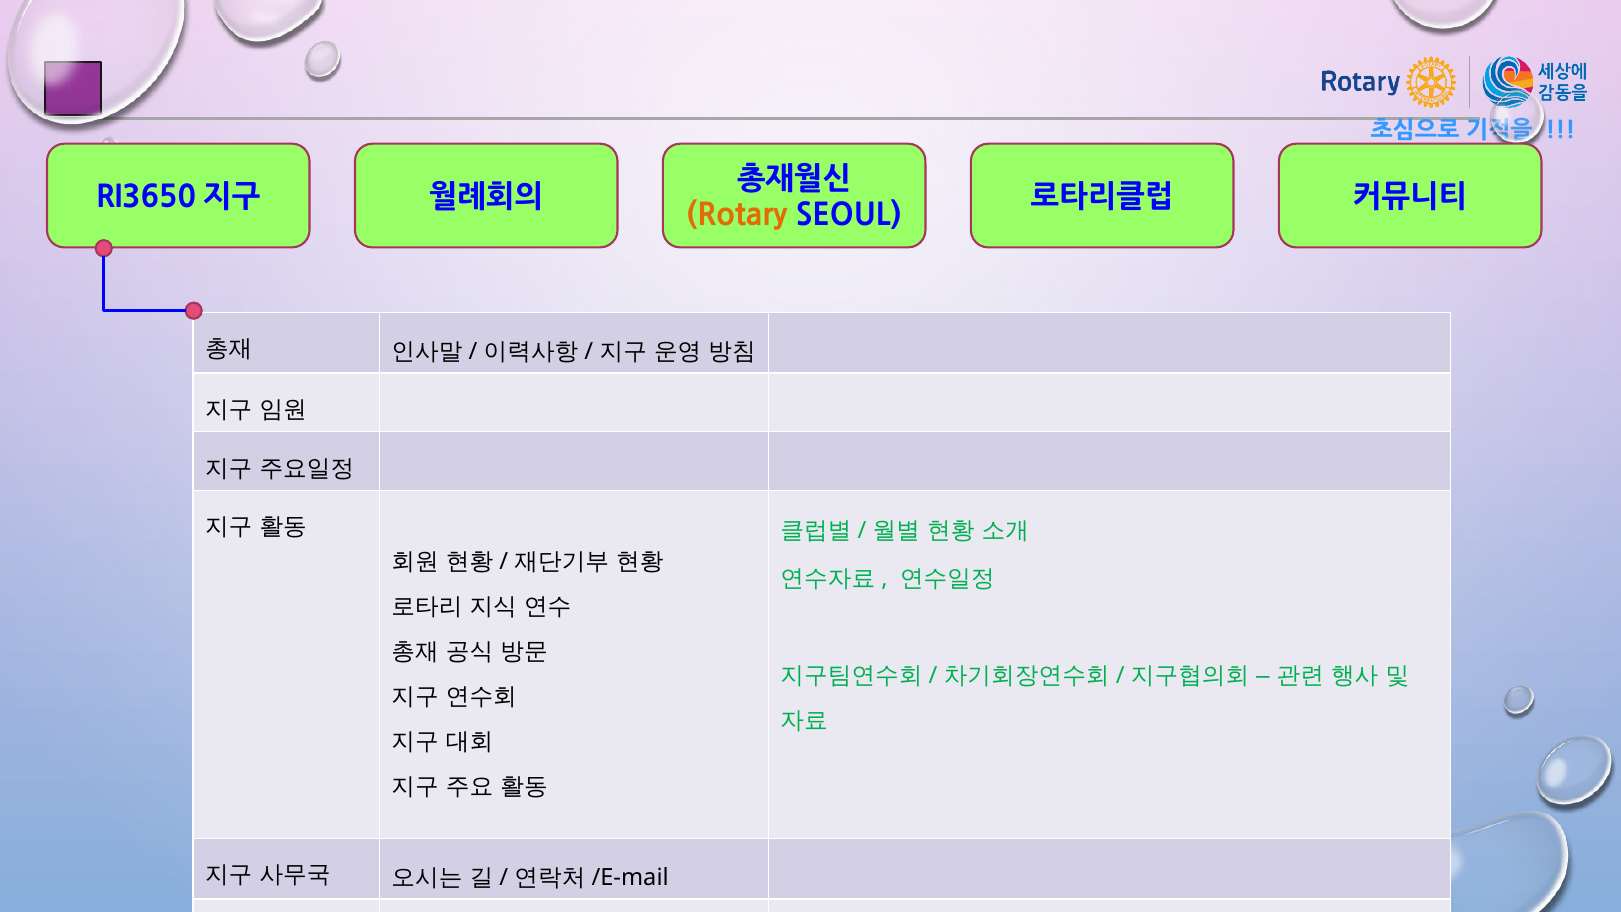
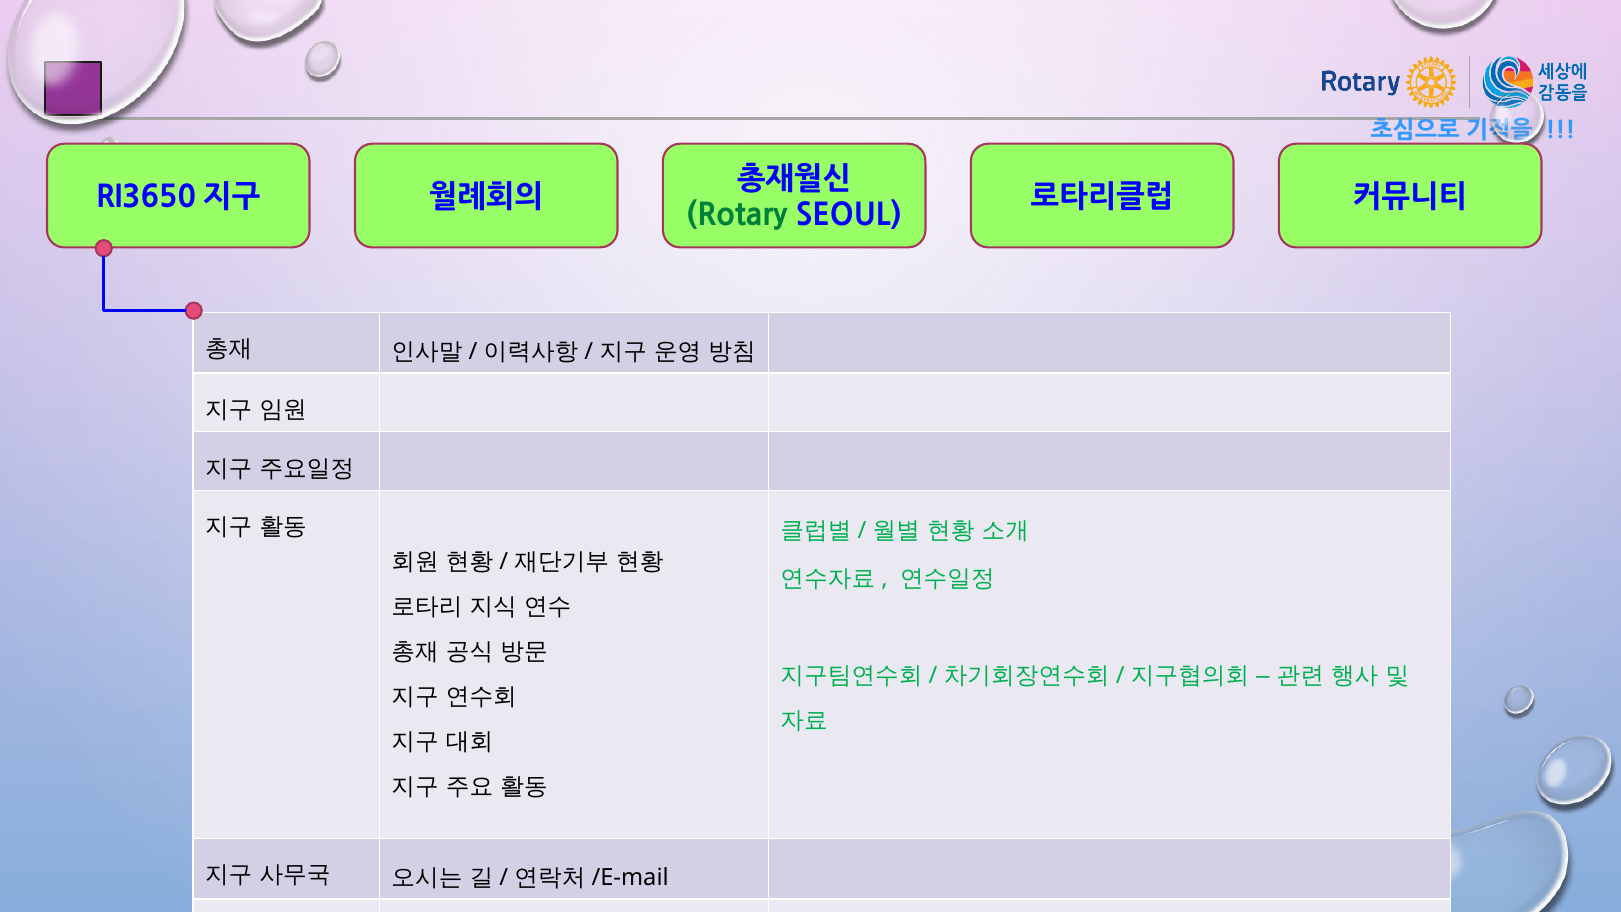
Rotary colour: orange -> green (737, 216)
